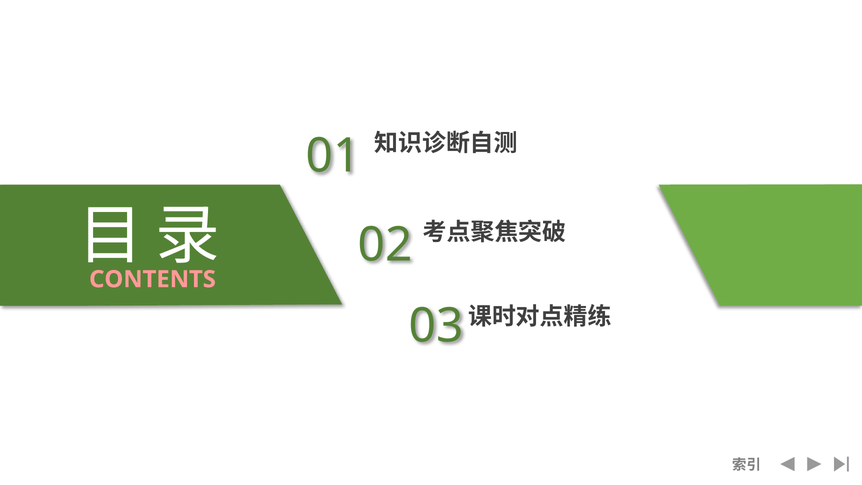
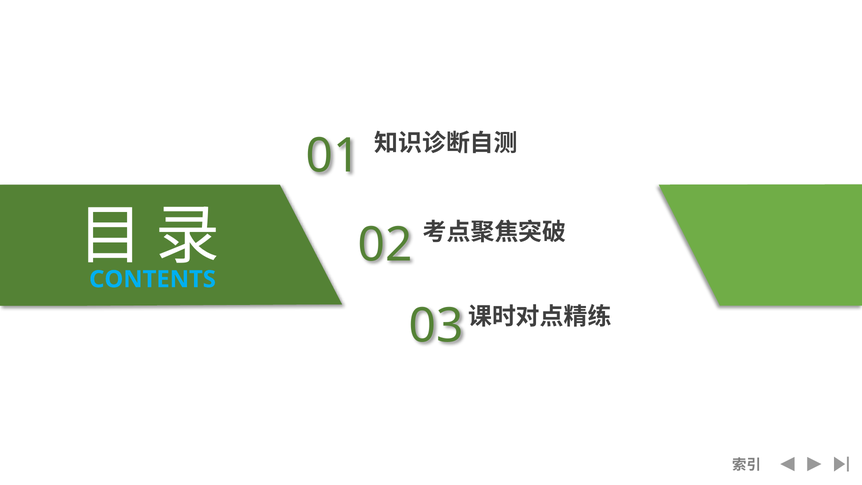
CONTENTS colour: pink -> light blue (152, 279)
